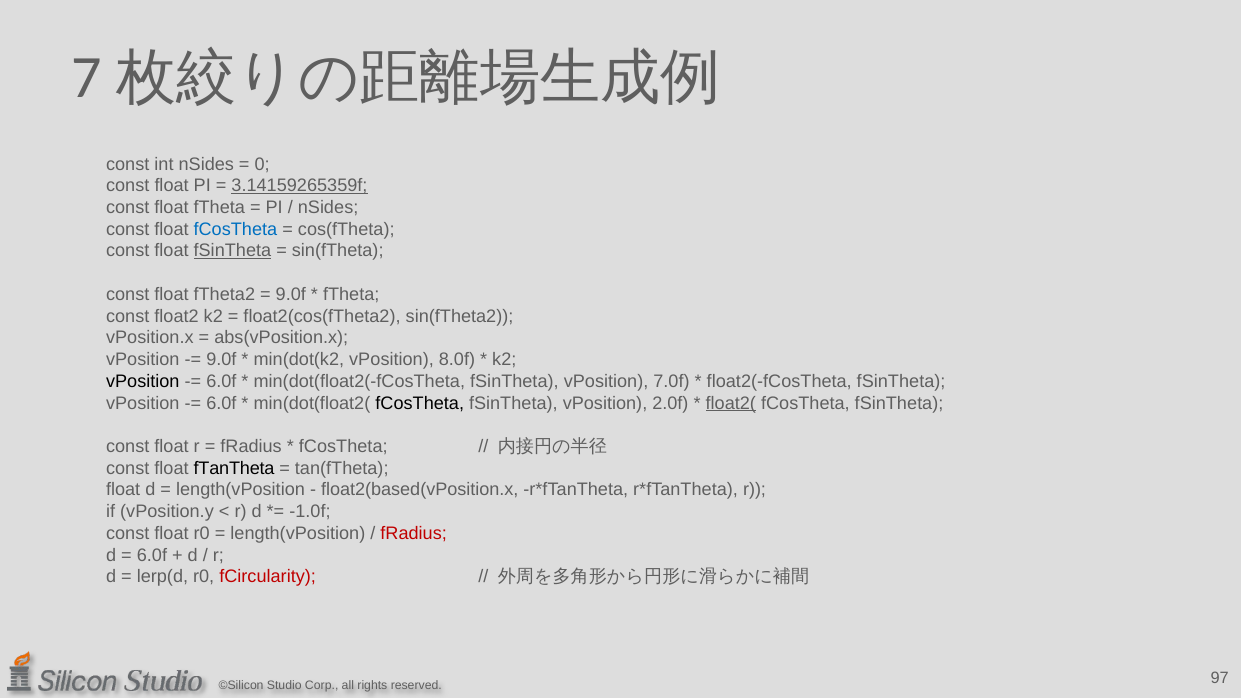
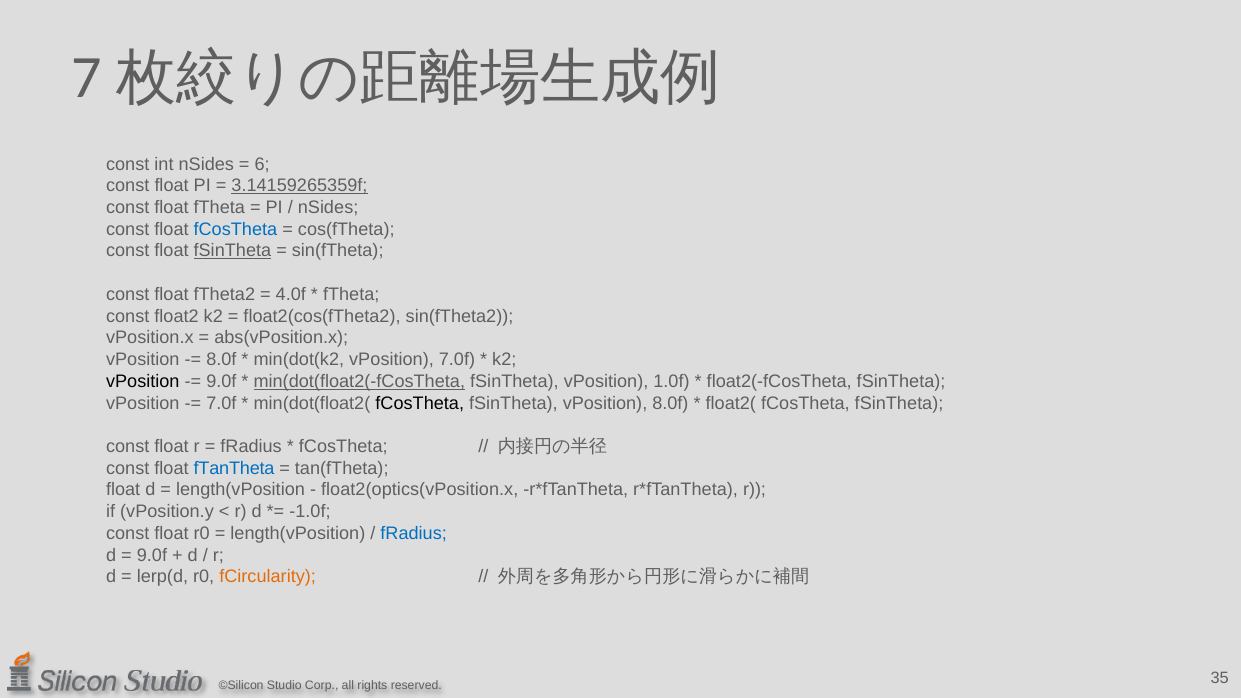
0: 0 -> 6 (262, 164)
9.0f: 9.0f -> 4.0f (291, 294)
9.0f: 9.0f -> 8.0f (221, 360)
vPosition 8.0f: 8.0f -> 7.0f (457, 360)
6.0f: 6.0f -> 9.0f (221, 381)
min(dot(float2(-fCosTheta underline: none -> present (359, 381)
7.0f: 7.0f -> 1.0f (672, 381)
6.0f: 6.0f -> 7.0f (221, 403)
vPosition 2.0f: 2.0f -> 8.0f (670, 403)
float2( underline: present -> none (731, 403)
fTanTheta colour: black -> blue (234, 468)
float2(based(vPosition.x: float2(based(vPosition.x -> float2(optics(vPosition.x (420, 490)
fRadius colour: red -> blue (414, 533)
6.0f: 6.0f -> 9.0f (152, 555)
fCircularity colour: red -> orange (268, 577)
97: 97 -> 35 (1220, 678)
